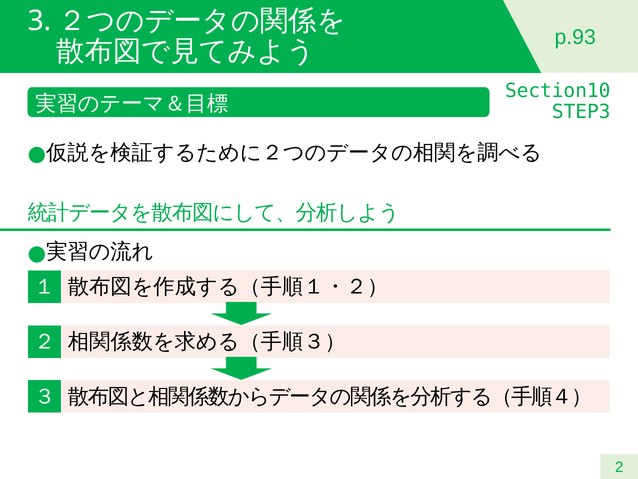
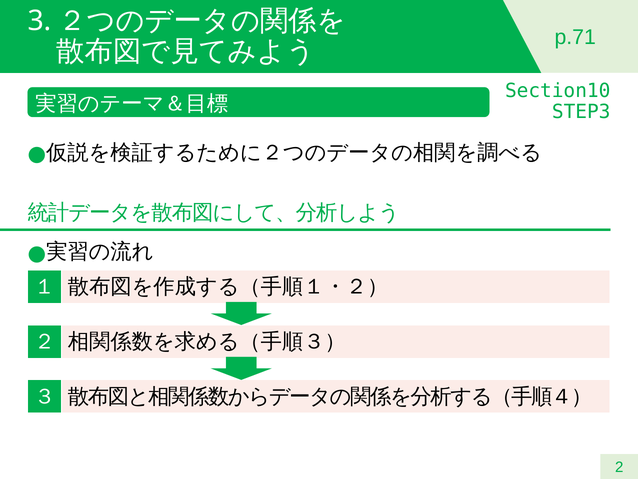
p.93: p.93 -> p.71 (575, 37)
